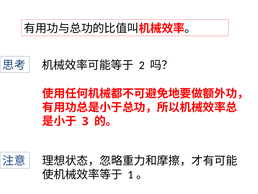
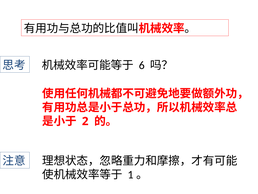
2: 2 -> 6 (142, 65)
3: 3 -> 2 (85, 121)
